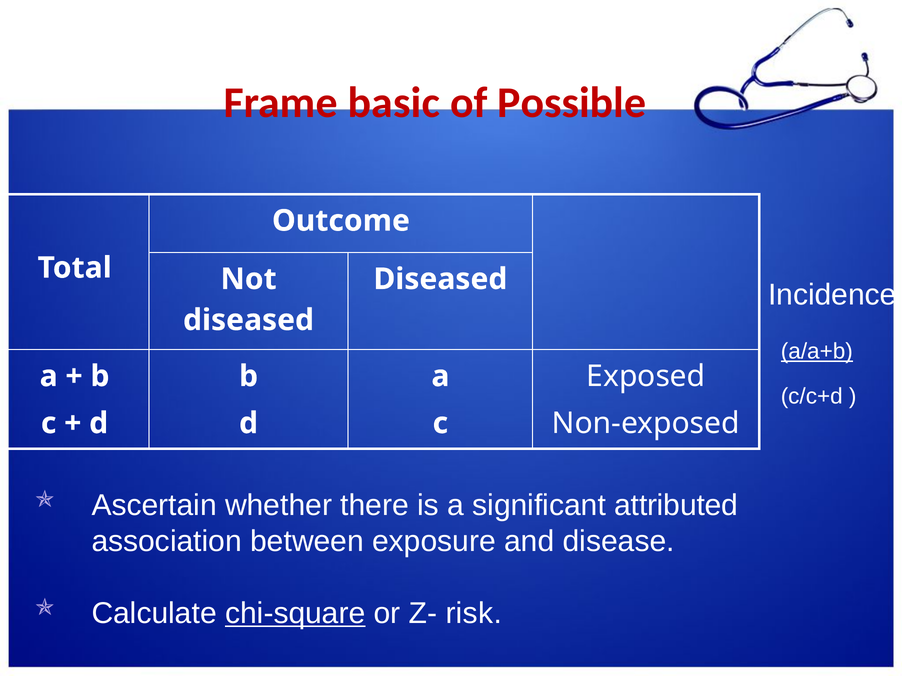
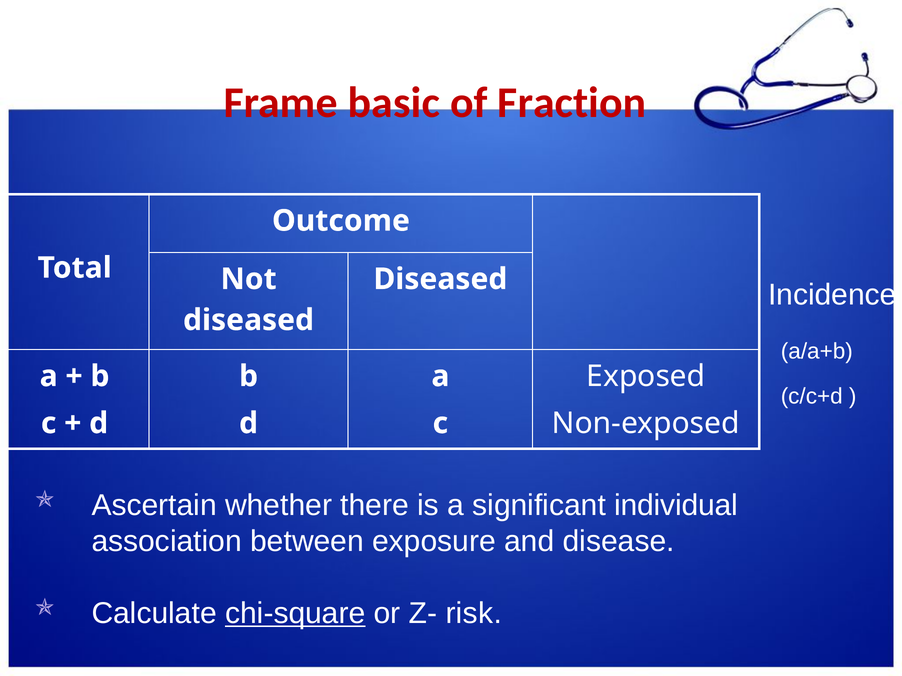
Possible: Possible -> Fraction (572, 103)
a/a+b underline: present -> none (817, 352)
attributed: attributed -> individual (676, 506)
